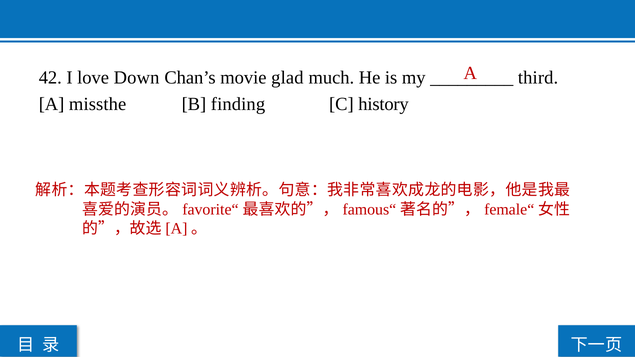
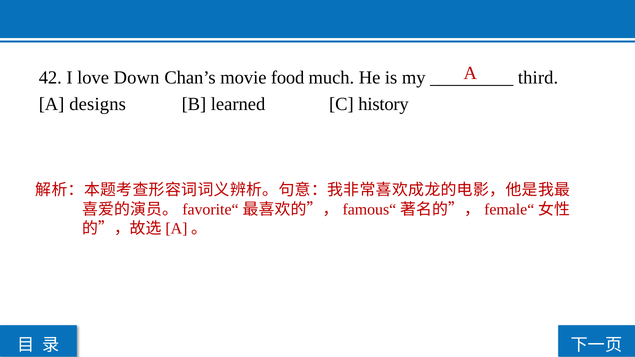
glad: glad -> food (288, 77)
missthe: missthe -> designs (98, 104)
finding: finding -> learned (238, 104)
